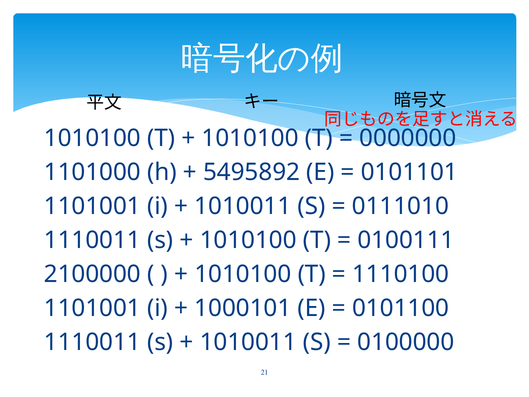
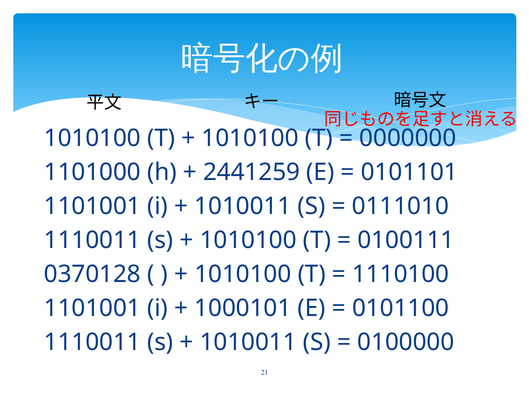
5495892: 5495892 -> 2441259 (252, 172)
2100000: 2100000 -> 0370128 (92, 274)
